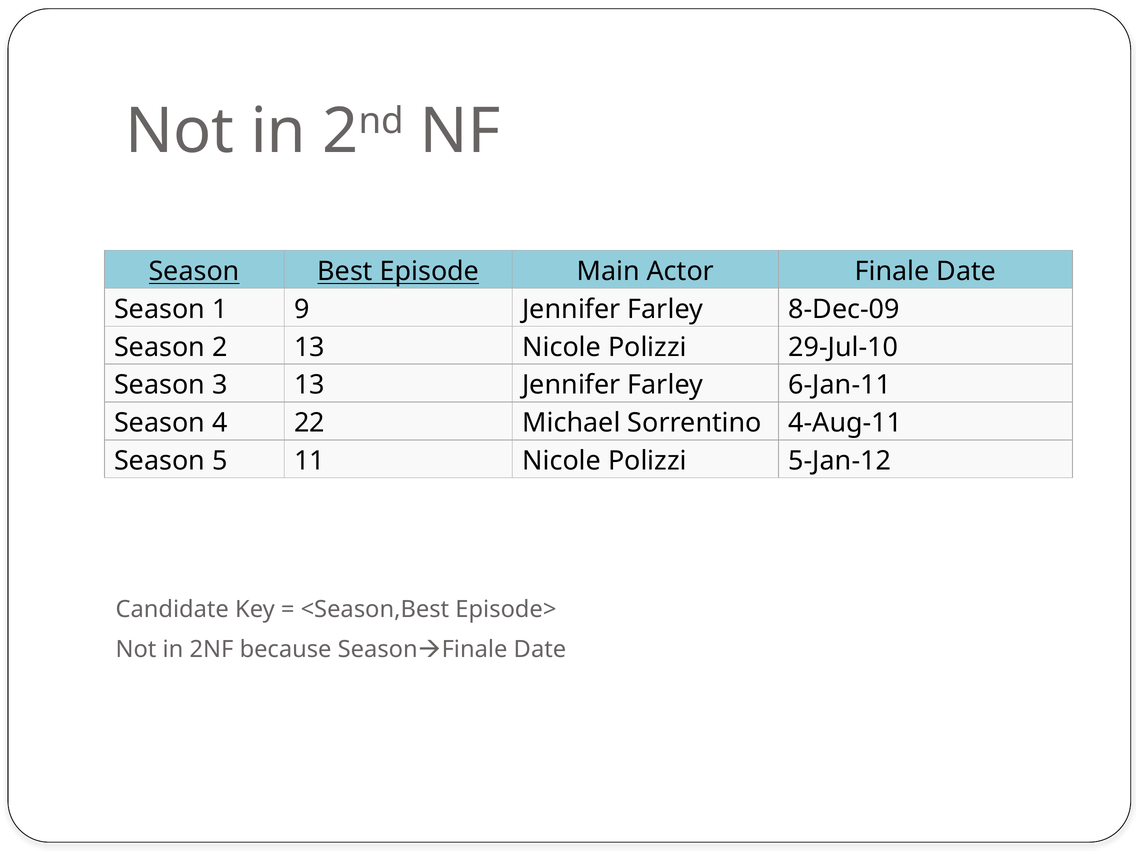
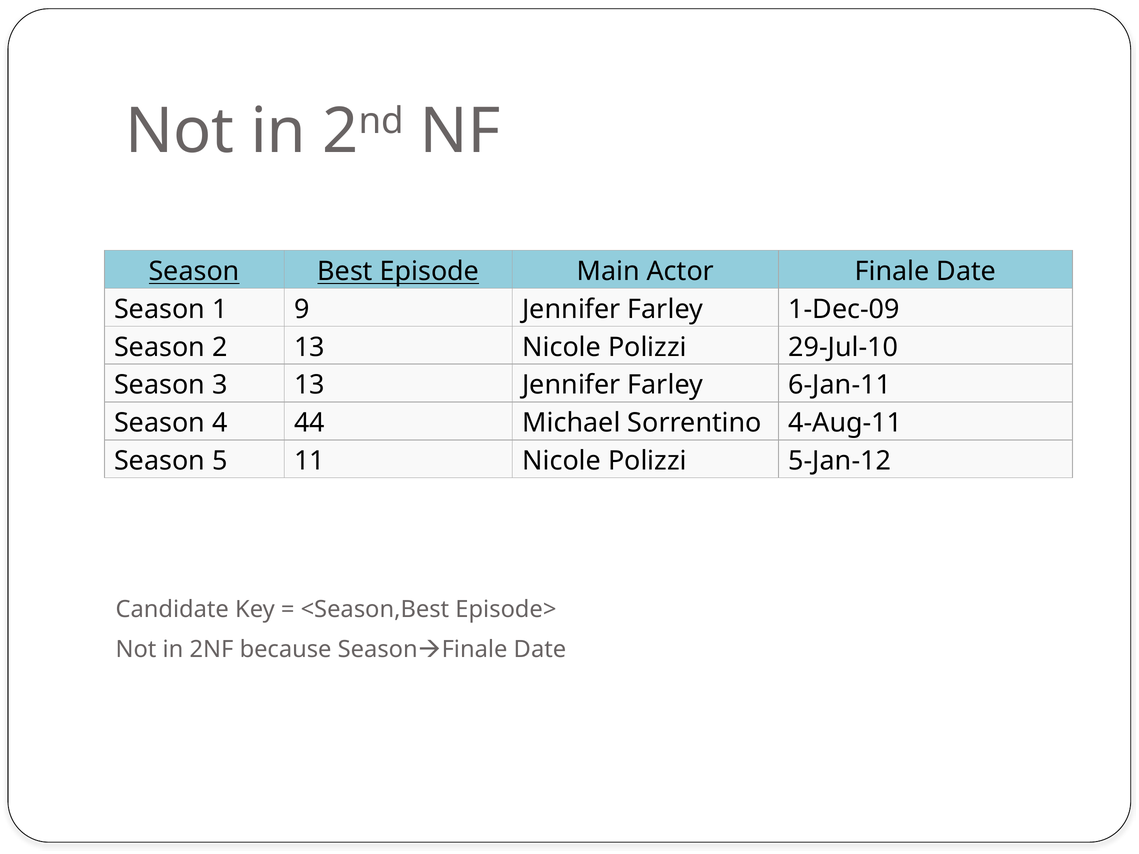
8-Dec-09: 8-Dec-09 -> 1-Dec-09 (844, 309)
22: 22 -> 44 (309, 423)
